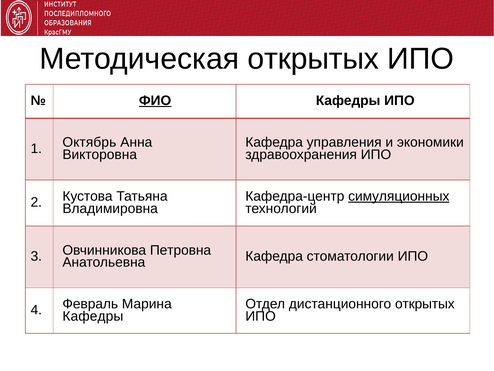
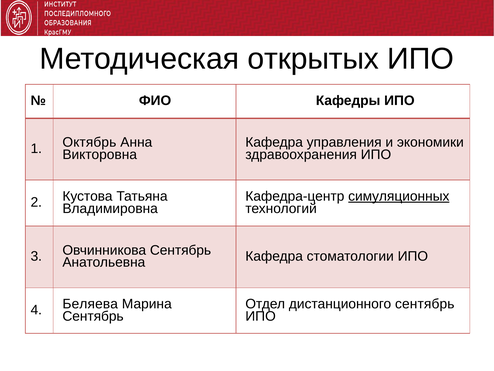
ФИО underline: present -> none (155, 100)
Овчинникова Петровна: Петровна -> Сентябрь (181, 250)
дистанционного открытых: открытых -> сентябрь (425, 303)
Февраль: Февраль -> Беляева (90, 303)
Кафедры: Кафедры -> Сентябрь (93, 316)
